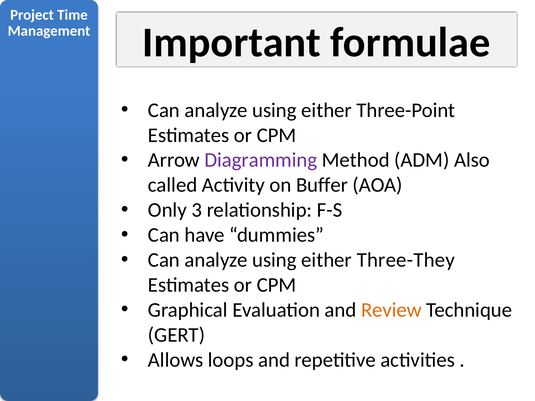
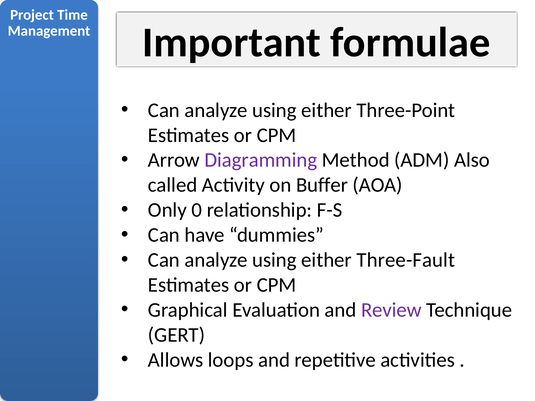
3: 3 -> 0 (197, 210)
Three-They: Three-They -> Three-Fault (406, 260)
Review colour: orange -> purple (391, 310)
